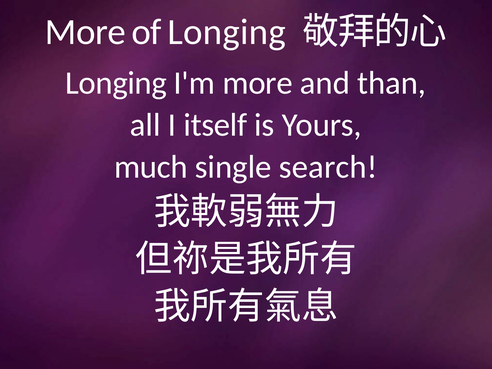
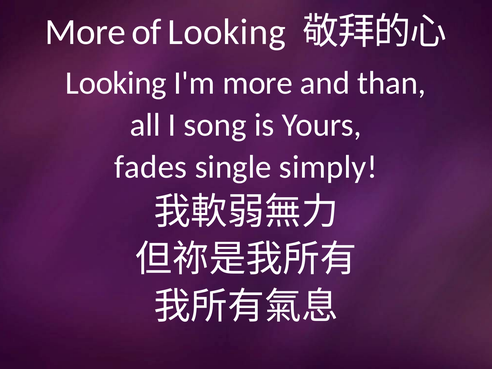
of Longing: Longing -> Looking (227, 32)
Longing: Longing -> Looking (116, 83)
itself: itself -> song (215, 125)
much: much -> fades (151, 167)
search: search -> simply (328, 167)
